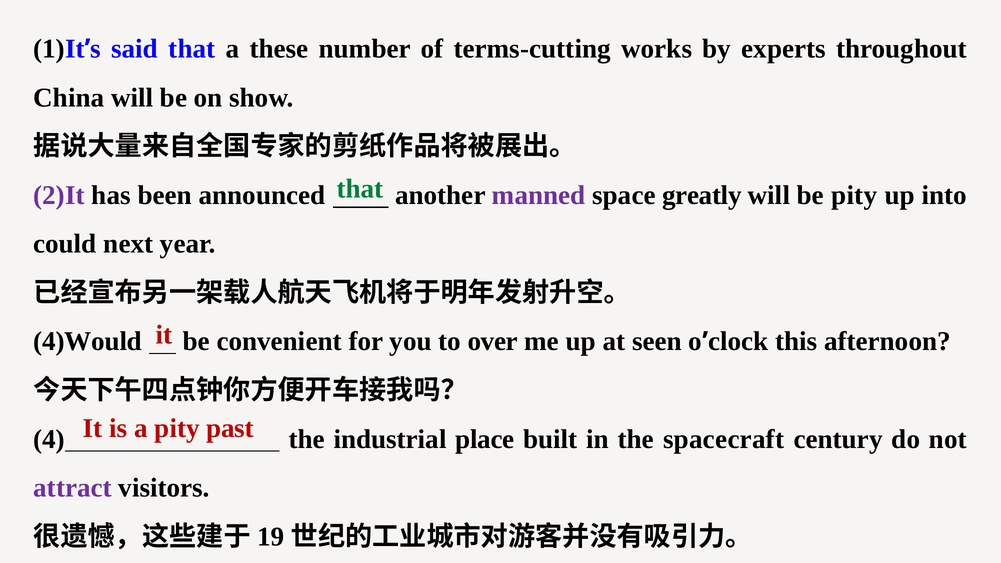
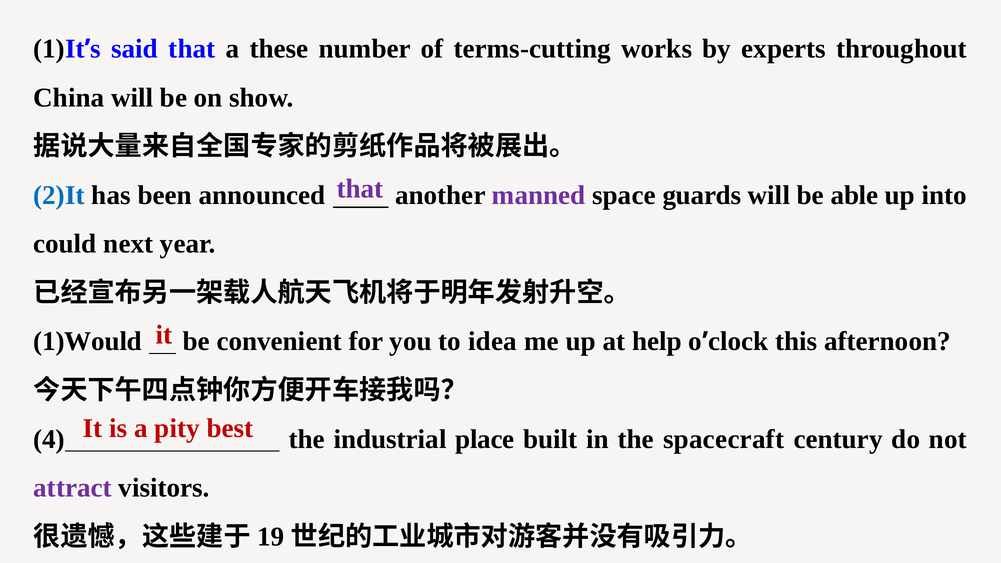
that colour: green -> purple (360, 189)
2)It colour: purple -> blue (59, 195)
greatly: greatly -> guards (702, 195)
be pity: pity -> able (854, 195)
4)Would: 4)Would -> 1)Would (88, 342)
over: over -> idea (493, 342)
seen: seen -> help (657, 342)
past: past -> best (230, 428)
